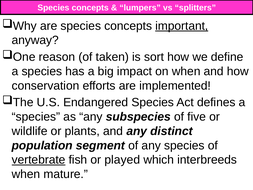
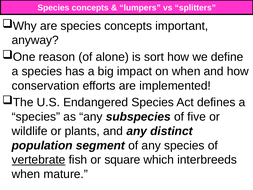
important underline: present -> none (182, 26)
taken: taken -> alone (112, 57)
played: played -> square (122, 160)
